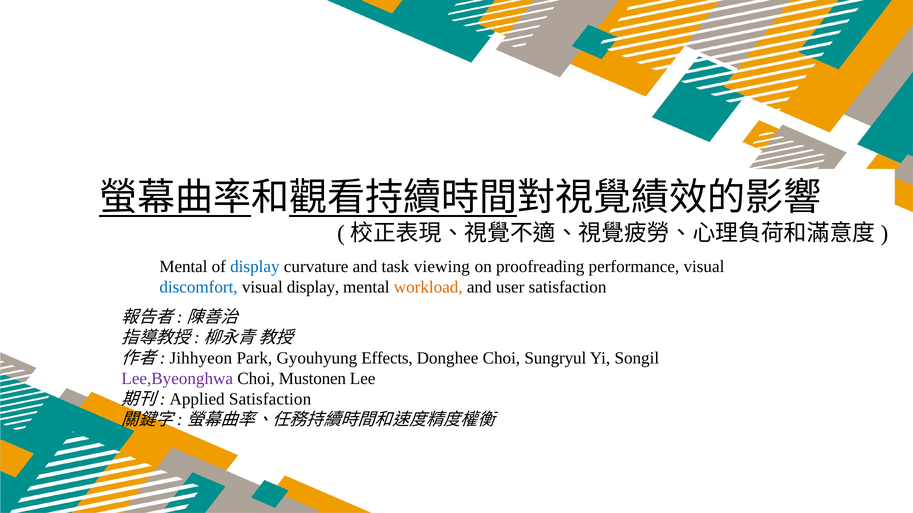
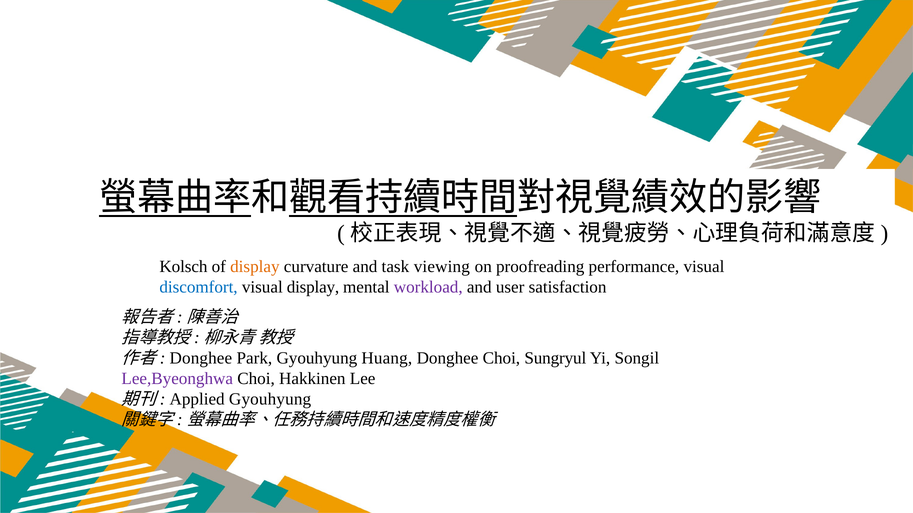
Mental: Mental -> Kolsch (183, 267)
display colour: blue -> orange (255, 267)
workload colour: orange -> purple (428, 287)
Jihhyeon: Jihhyeon -> Donghee (201, 358)
Effects: Effects -> Huang (387, 358)
Mustonen: Mustonen -> Hakkinen (312, 379)
Applied Satisfaction: Satisfaction -> Gyouhyung (270, 399)
